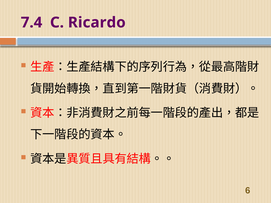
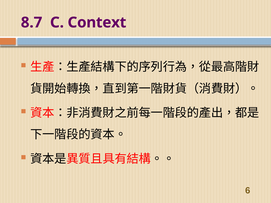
7.4: 7.4 -> 8.7 (32, 23)
Ricardo: Ricardo -> Context (97, 23)
